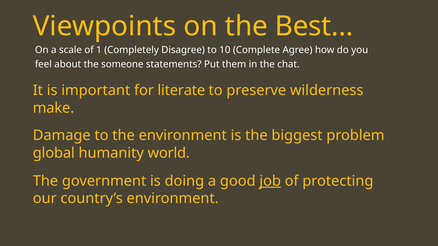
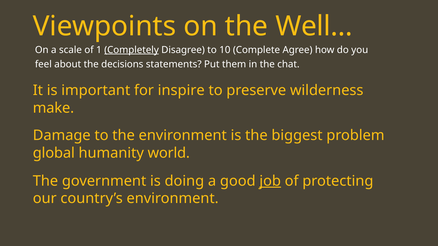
Best…: Best… -> Well… (314, 26)
Completely underline: none -> present (132, 50)
someone: someone -> decisions (122, 64)
literate: literate -> inspire (181, 91)
